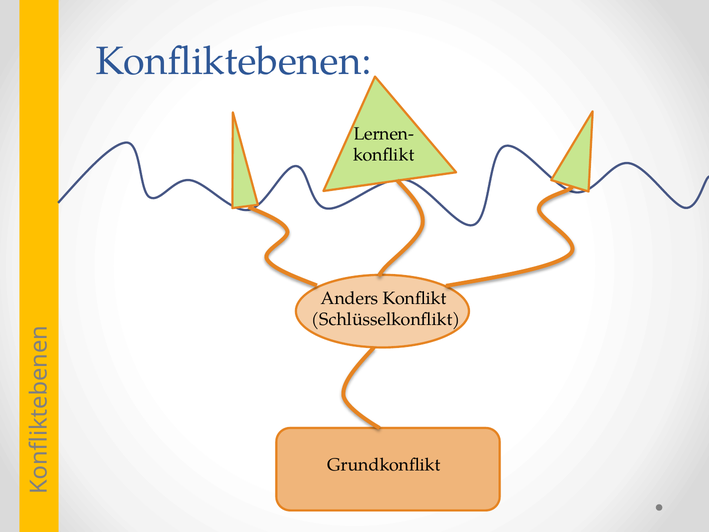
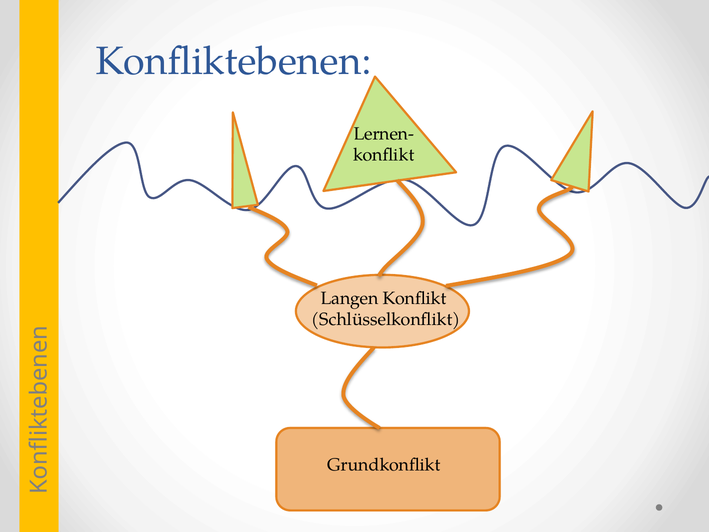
Anders: Anders -> Langen (350, 298)
